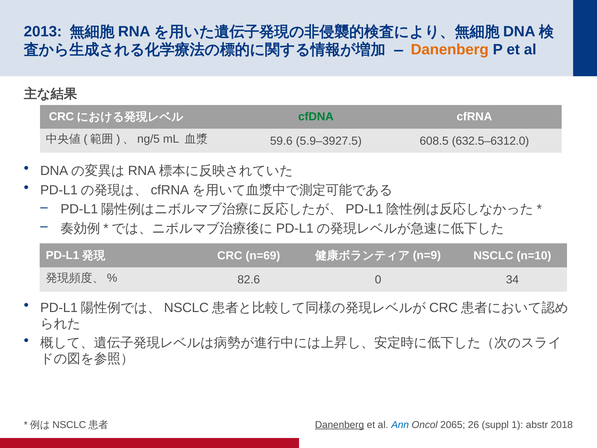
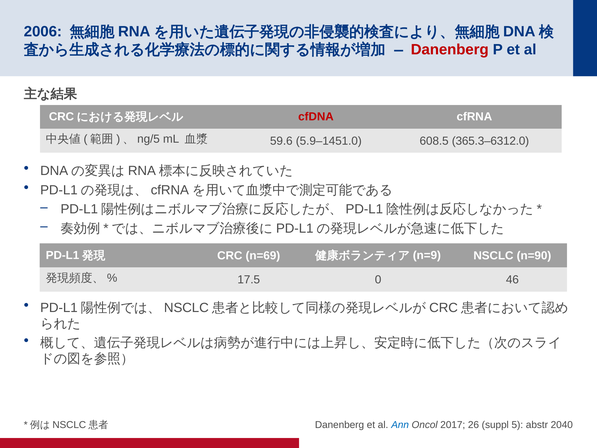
2013: 2013 -> 2006 (43, 32)
Danenberg colour: orange -> red (450, 50)
cfDNA colour: green -> red (316, 117)
5.9–3927.5: 5.9–3927.5 -> 5.9–1451.0 (329, 141)
632.5–6312.0: 632.5–6312.0 -> 365.3–6312.0 (490, 141)
n=10: n=10 -> n=90 (534, 255)
82.6: 82.6 -> 17.5 (249, 280)
34: 34 -> 46 (512, 280)
Danenberg underline: present -> none (340, 425)
2065: 2065 -> 2017 (453, 425)
1: 1 -> 5 (517, 425)
2018: 2018 -> 2040 (562, 425)
